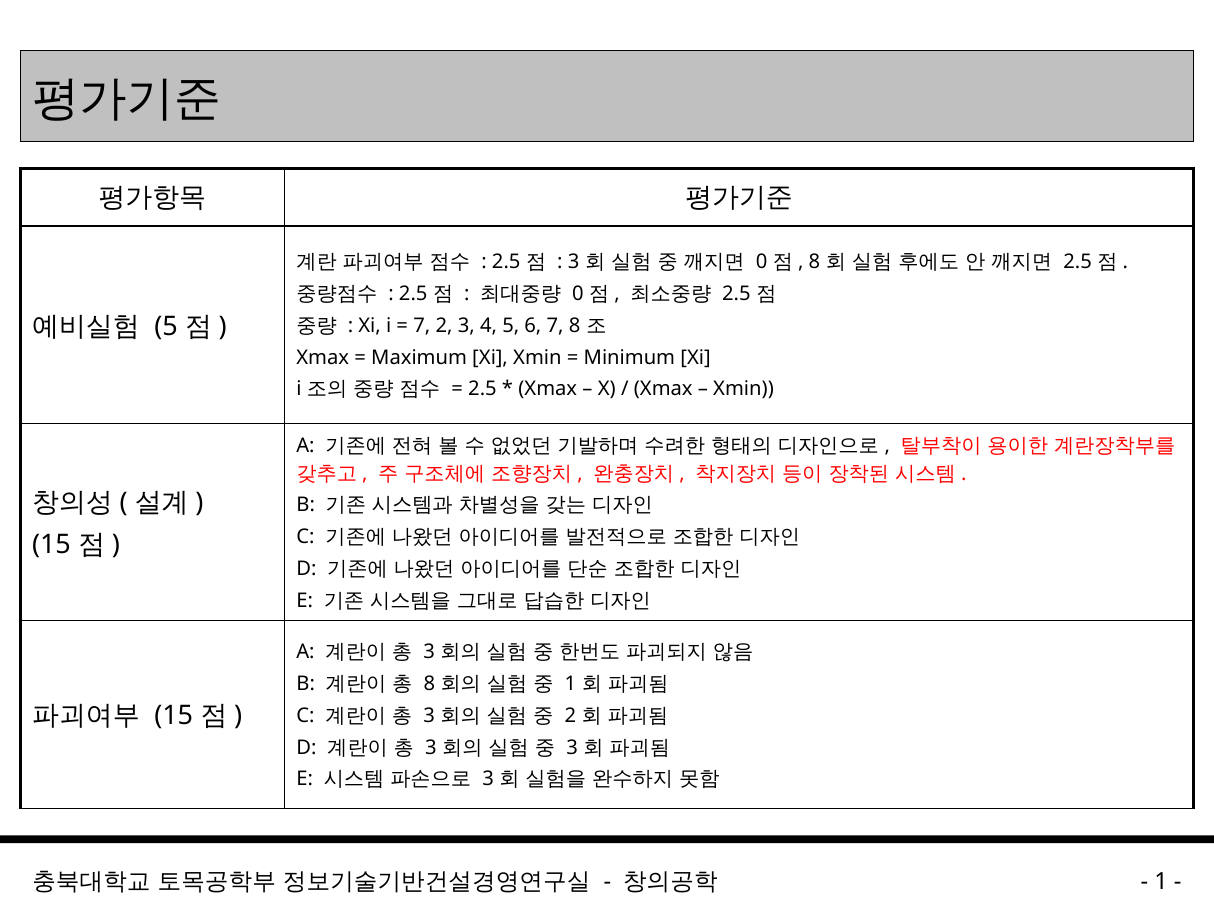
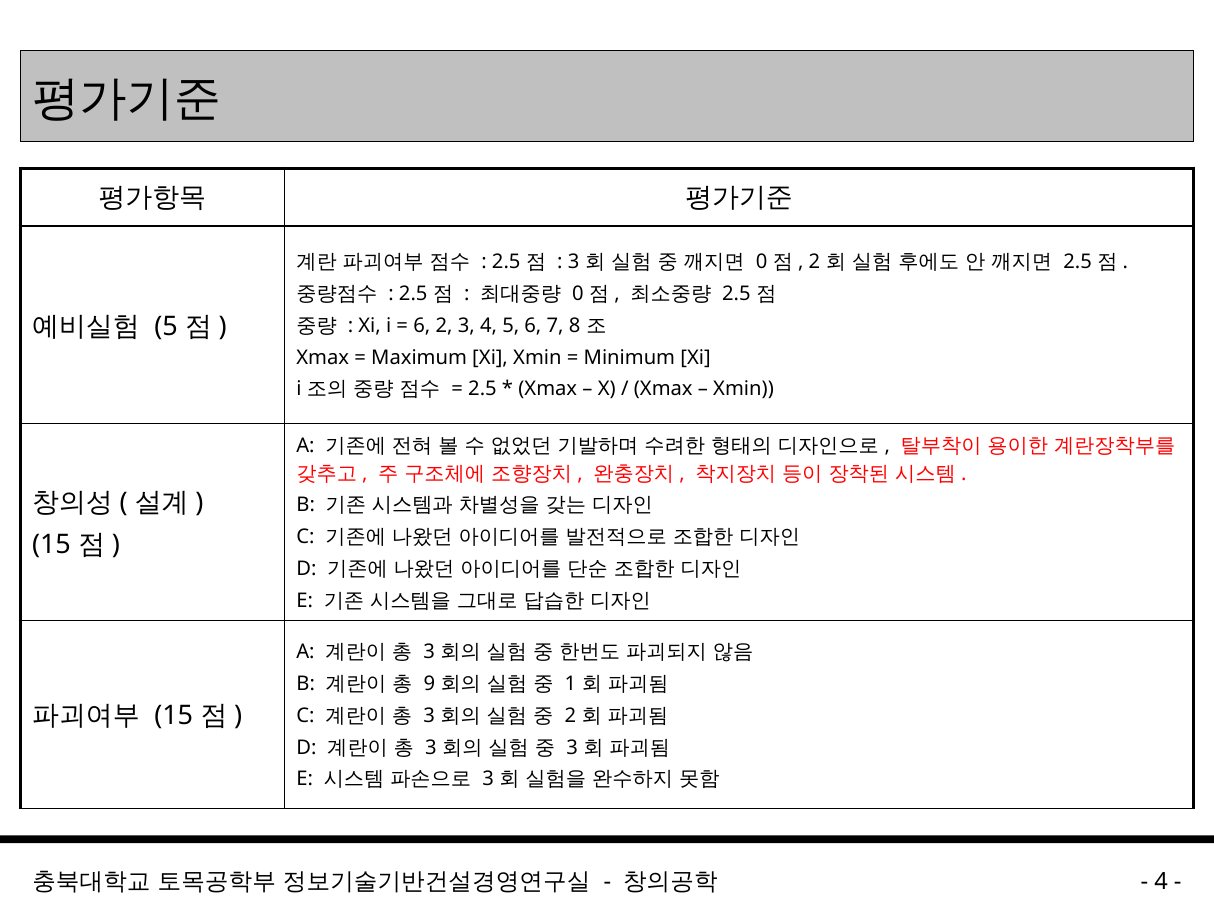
8: 8 -> 2 (814, 262)
7: 7 -> 6 (422, 326)
8: 8 -> 9 (429, 684)
1: 1 -> 4 (1161, 882)
